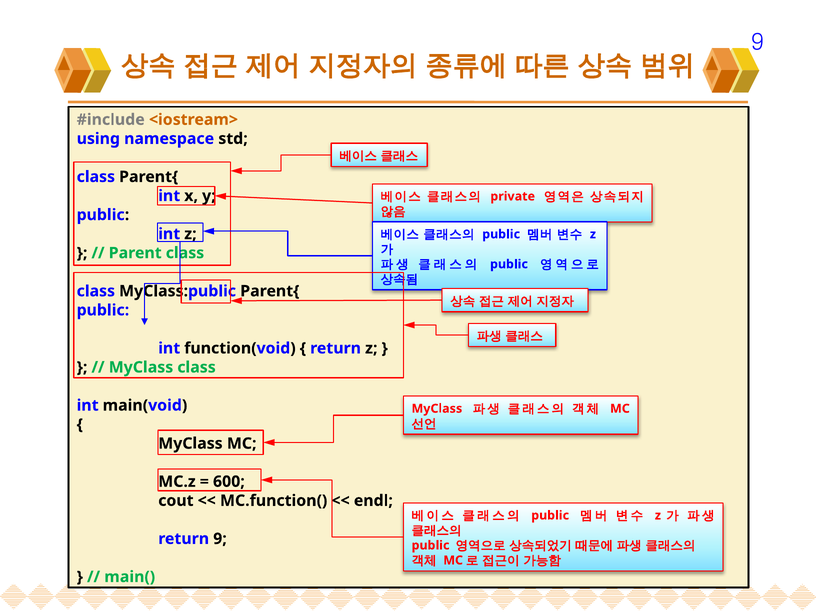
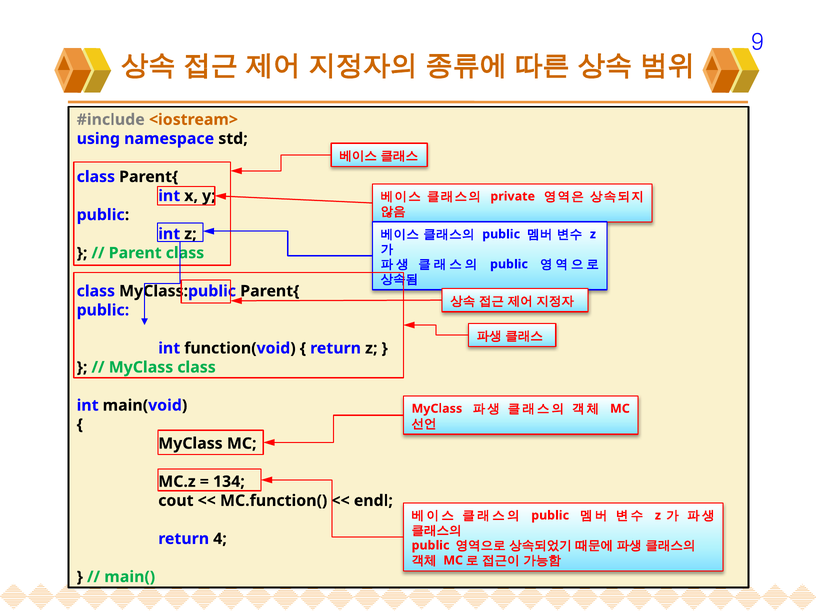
600: 600 -> 134 (229, 482)
return 9: 9 -> 4 (220, 539)
